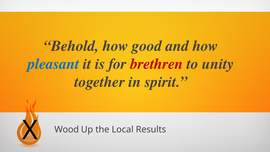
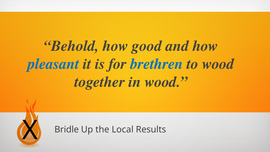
brethren colour: red -> blue (157, 64)
to unity: unity -> wood (218, 64)
in spirit: spirit -> wood (166, 82)
Wood: Wood -> Bridle (67, 129)
